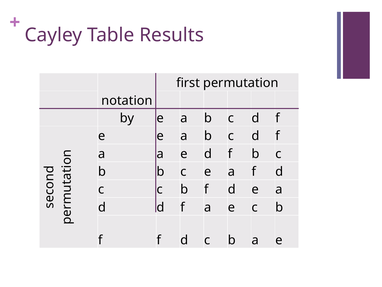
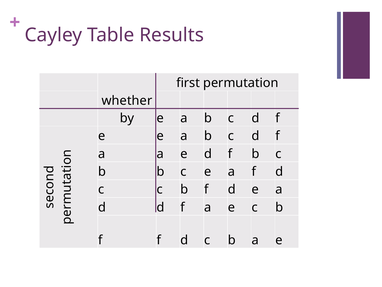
notation: notation -> whether (127, 101)
